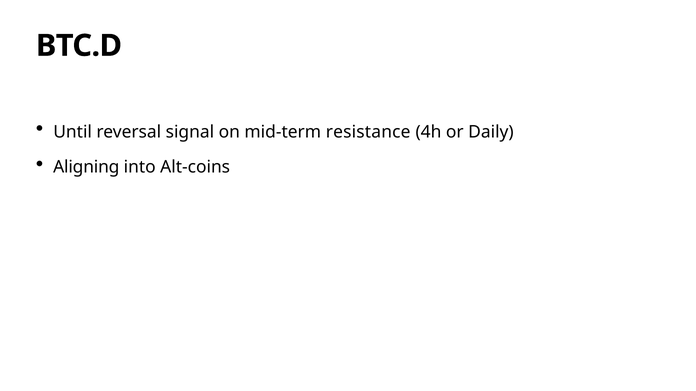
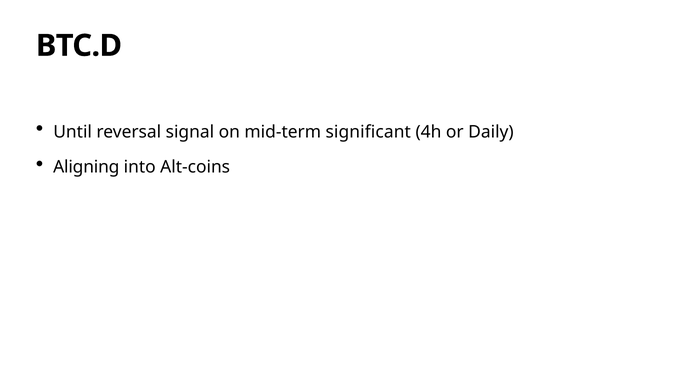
resistance: resistance -> significant (368, 132)
